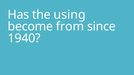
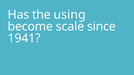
from: from -> scale (70, 27)
1940: 1940 -> 1941 (24, 38)
